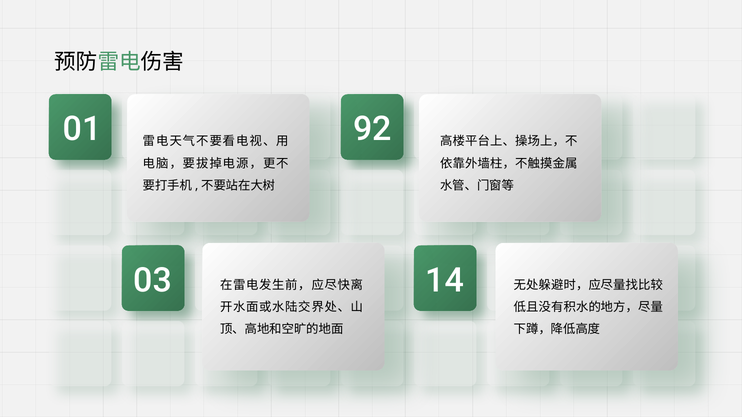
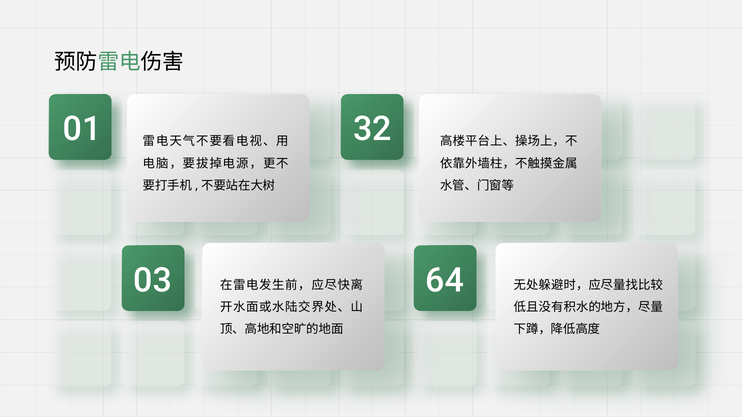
92: 92 -> 32 (372, 129)
14: 14 -> 64 (445, 281)
